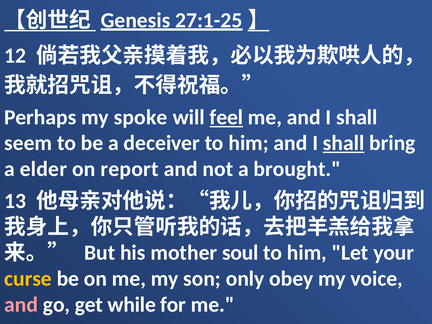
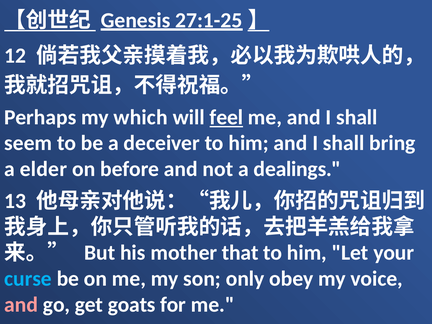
spoke: spoke -> which (141, 117)
shall underline: present -> none (344, 143)
report: report -> before (130, 169)
brought: brought -> dealings (297, 169)
soul: soul -> that (240, 253)
curse colour: yellow -> light blue (28, 279)
while: while -> goats (132, 305)
